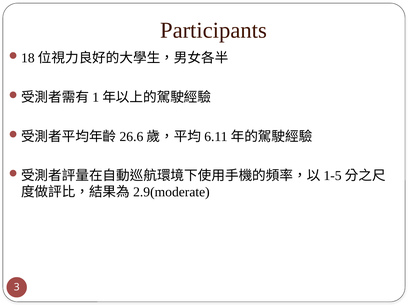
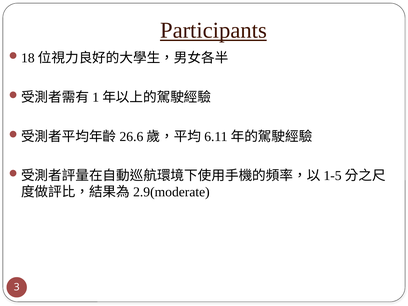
Participants underline: none -> present (213, 30)
